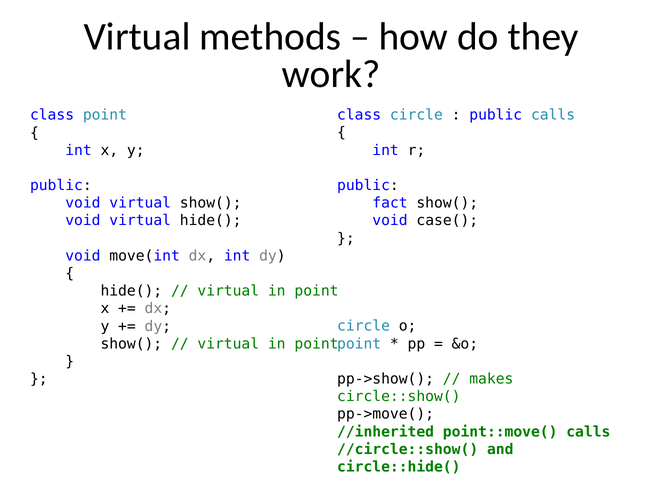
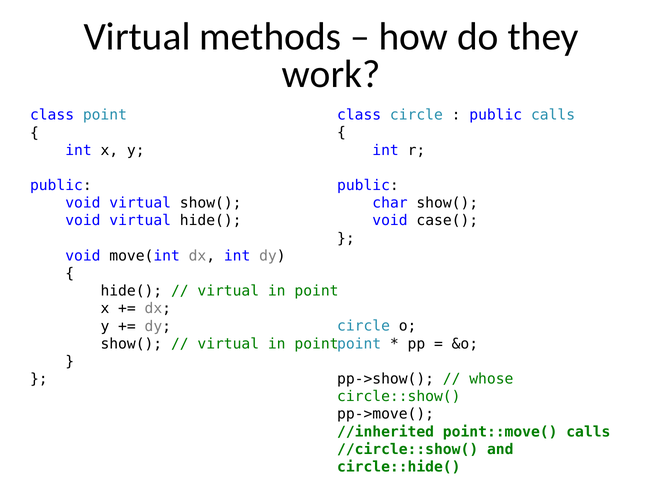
fact: fact -> char (390, 203)
makes: makes -> whose (491, 379)
